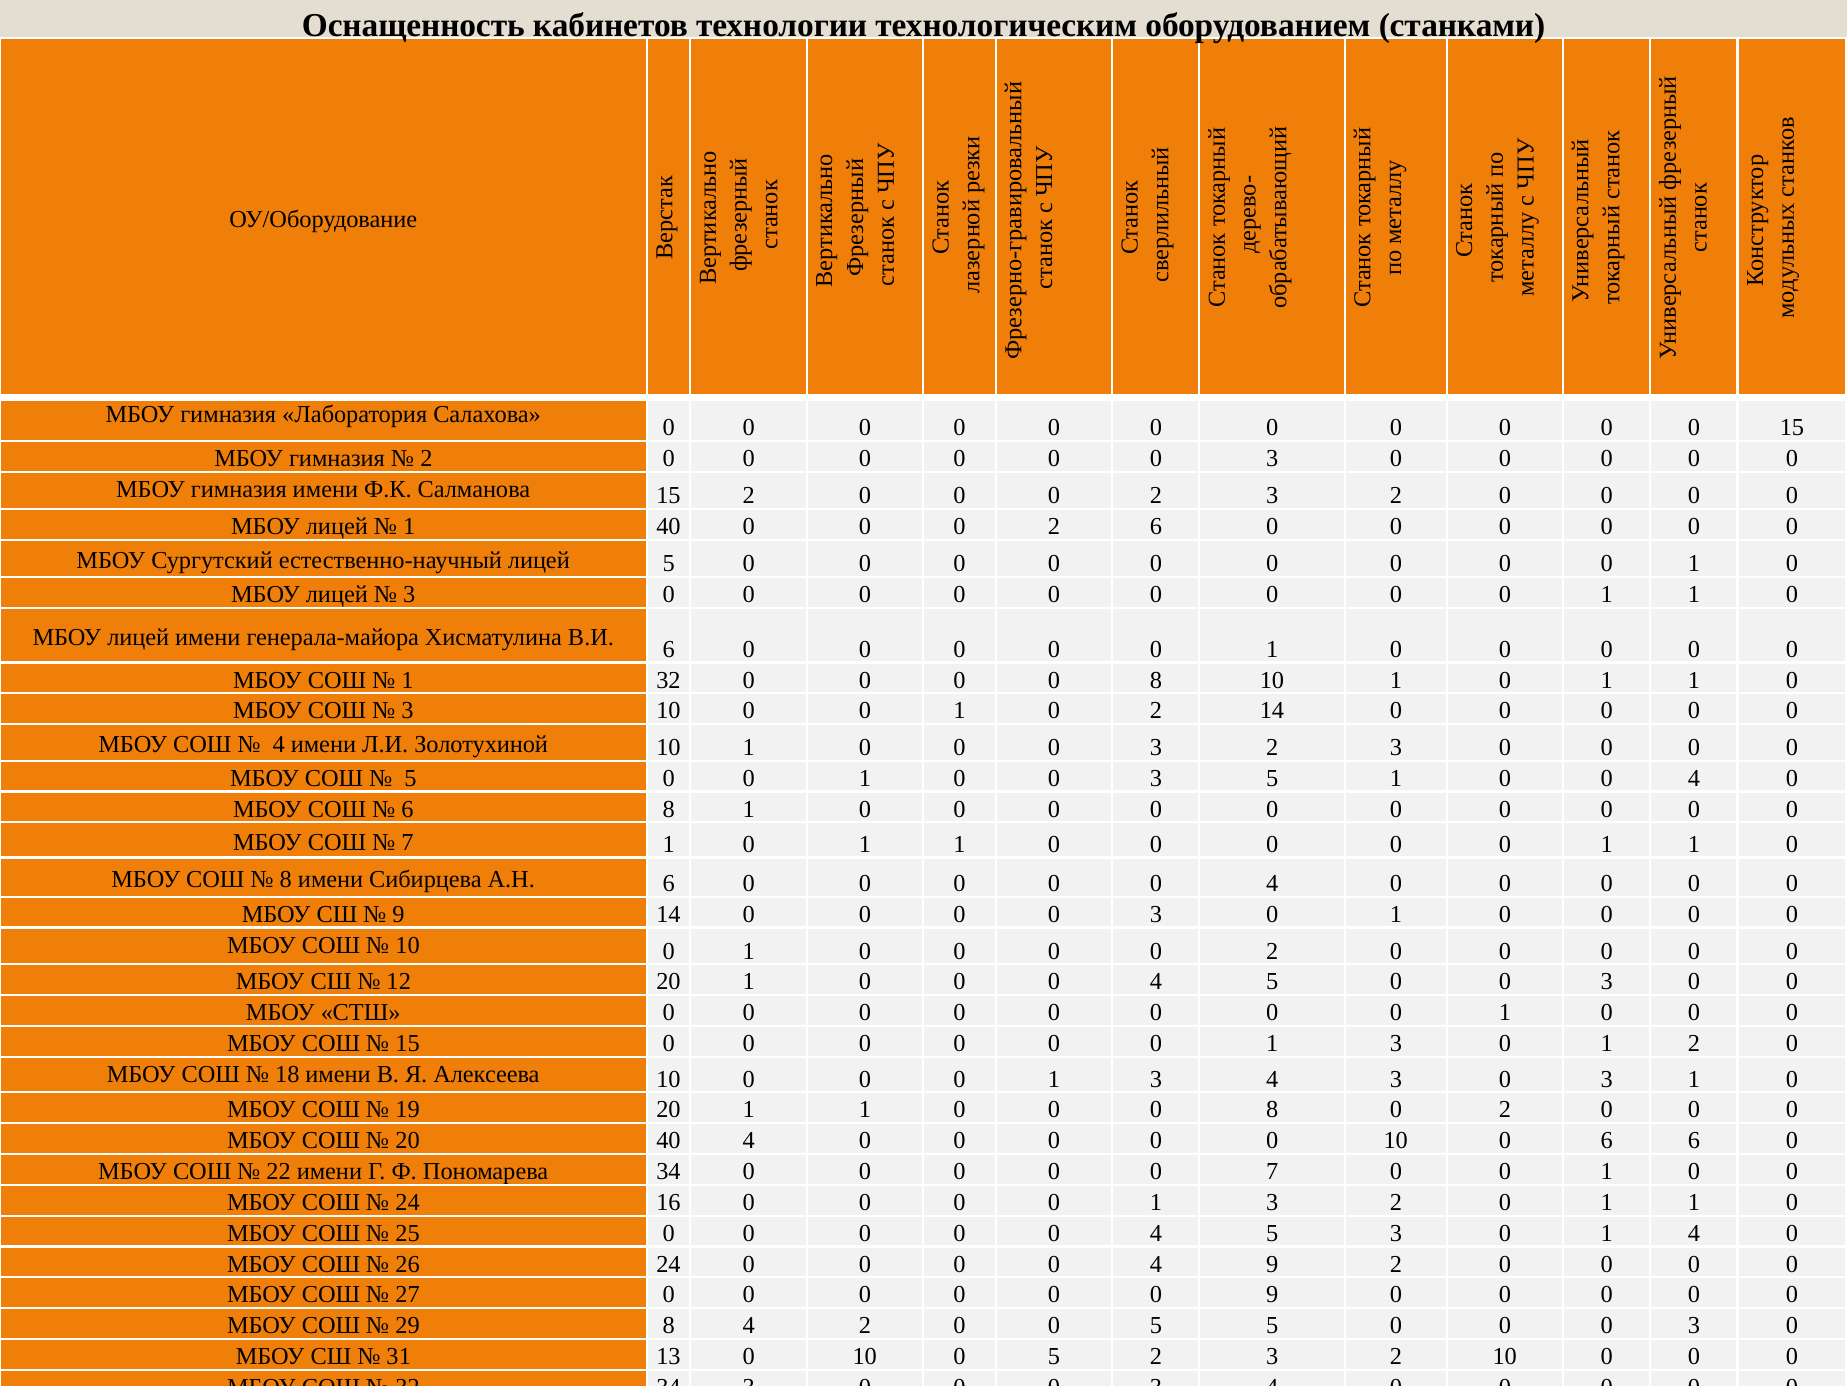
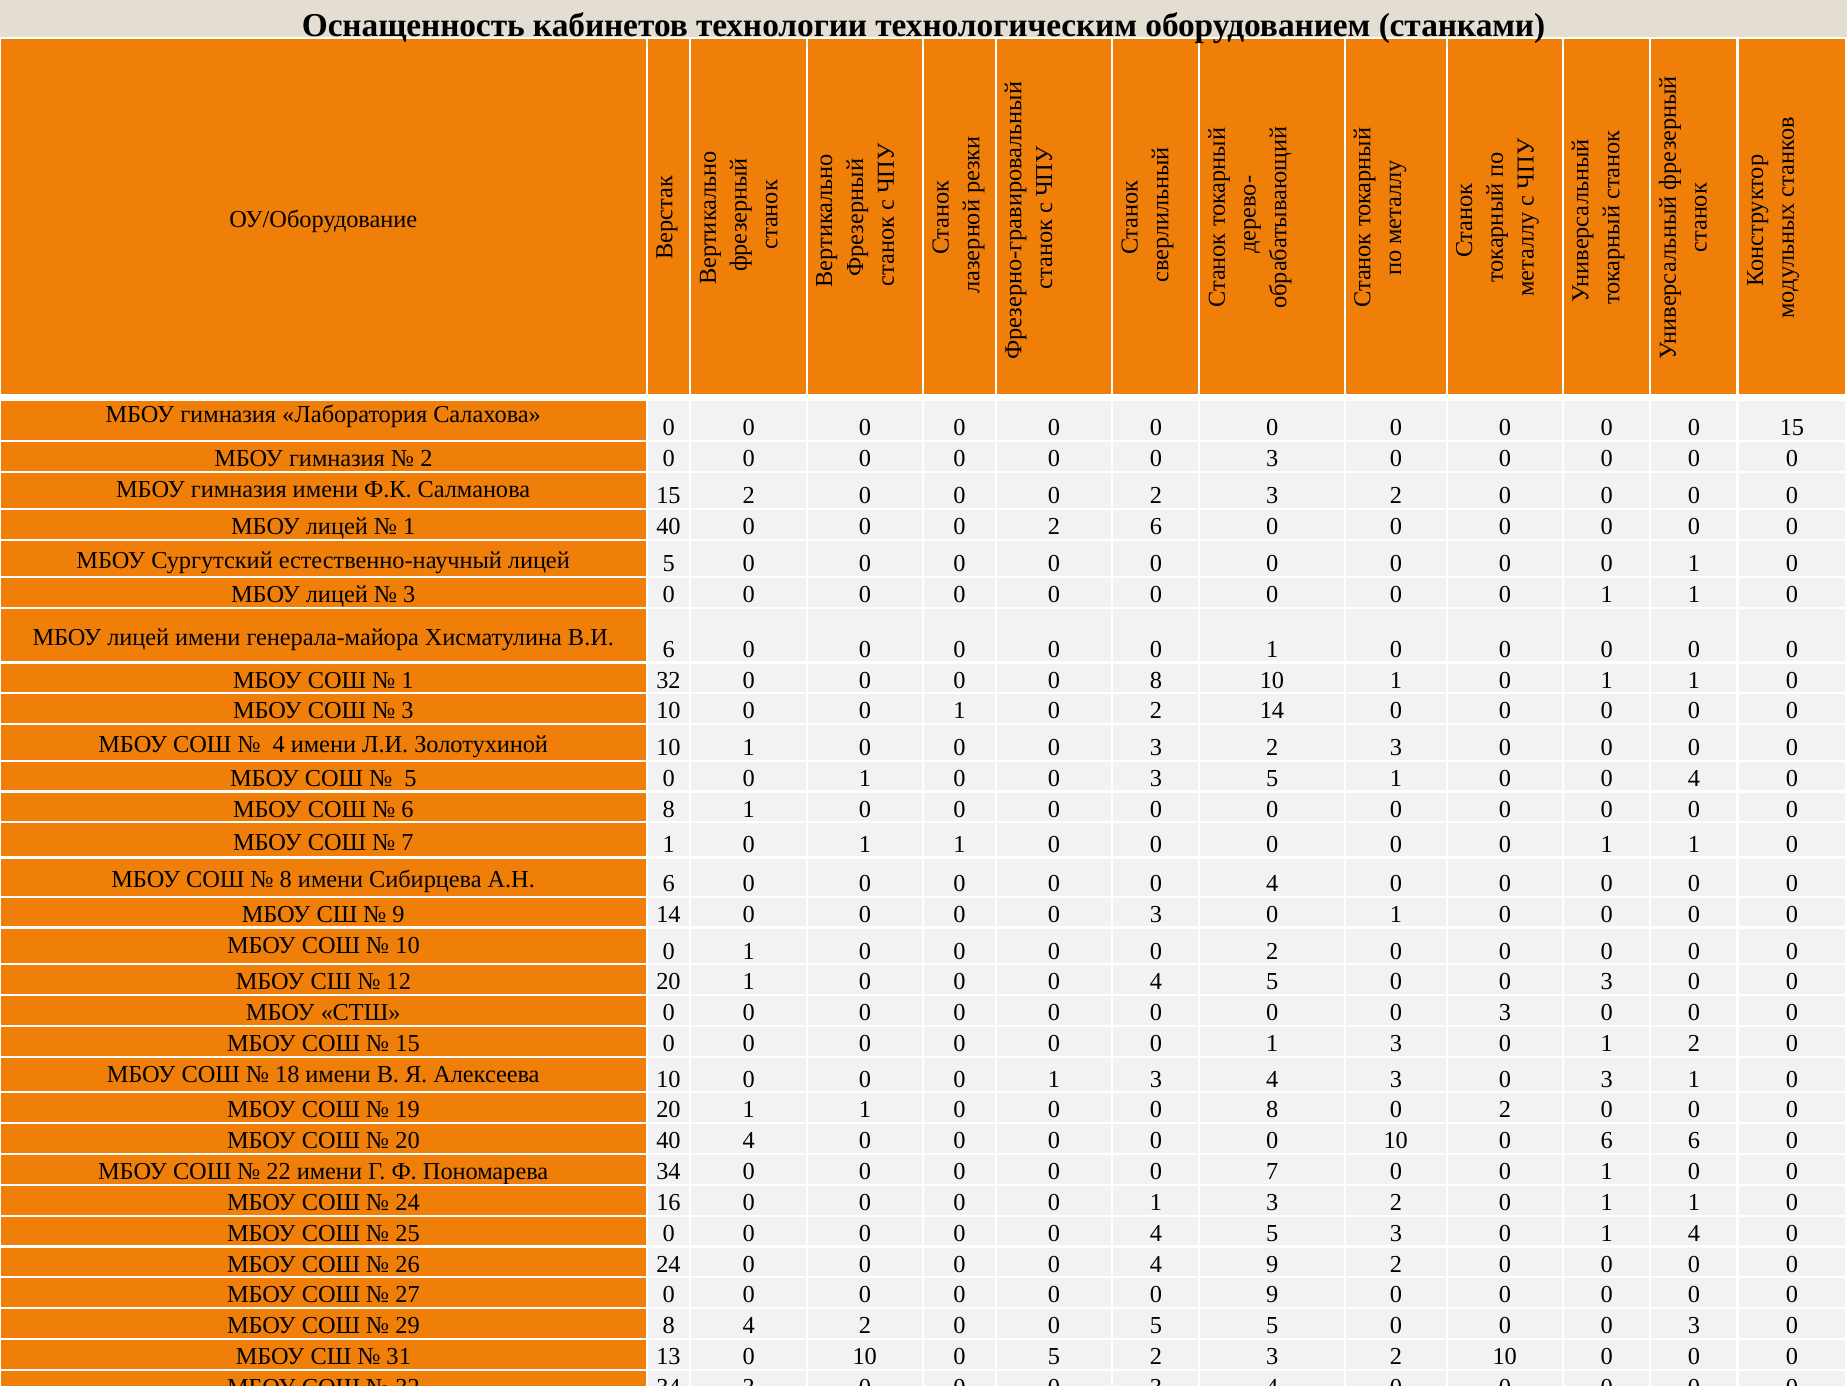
1: 1 -> 3 (1505, 1012)
